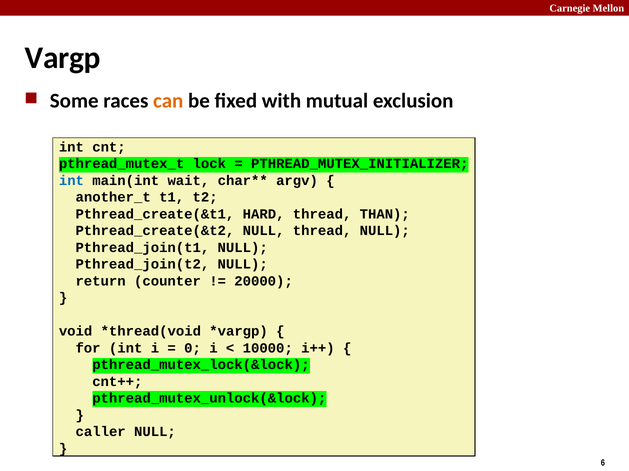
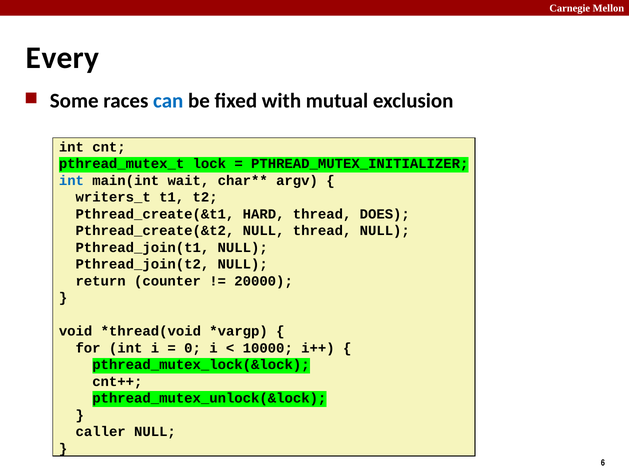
Vargp: Vargp -> Every (63, 58)
can colour: orange -> blue (168, 101)
another_t: another_t -> writers_t (113, 198)
THAN: THAN -> DOES (385, 214)
